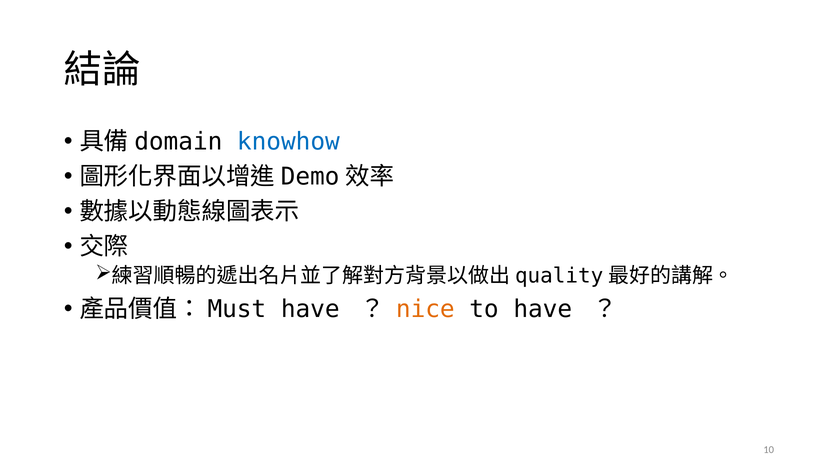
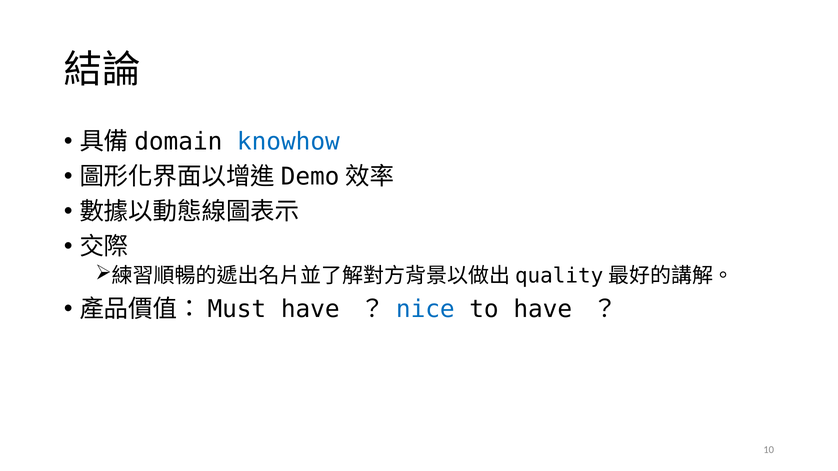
nice colour: orange -> blue (425, 309)
